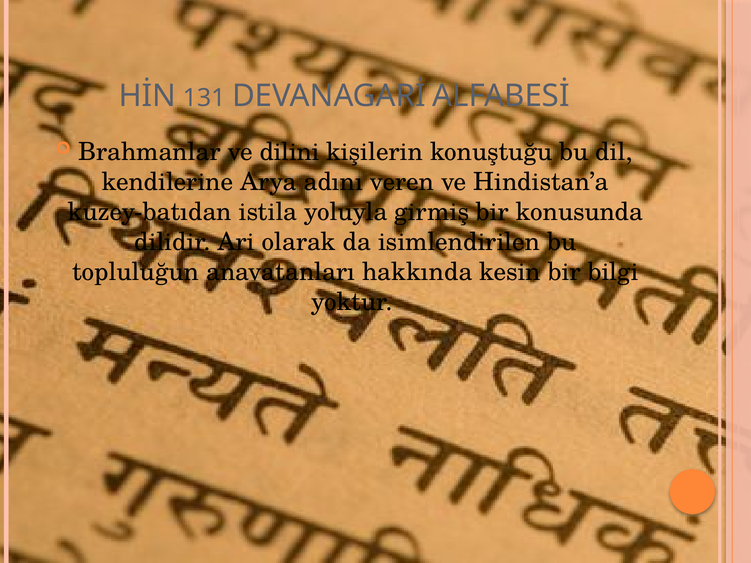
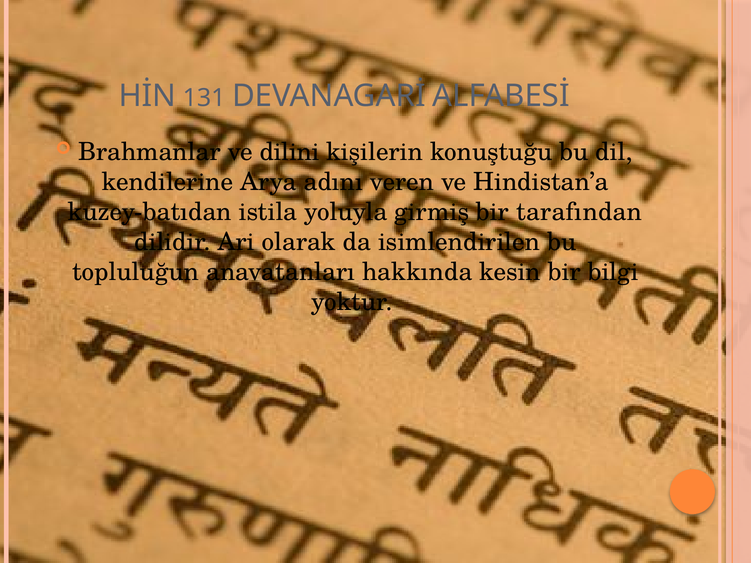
konusunda: konusunda -> tarafından (579, 212)
